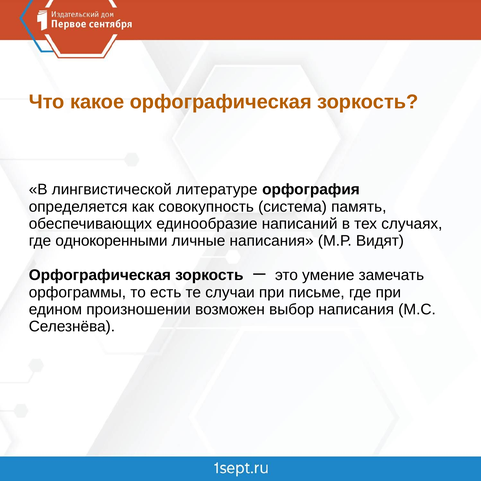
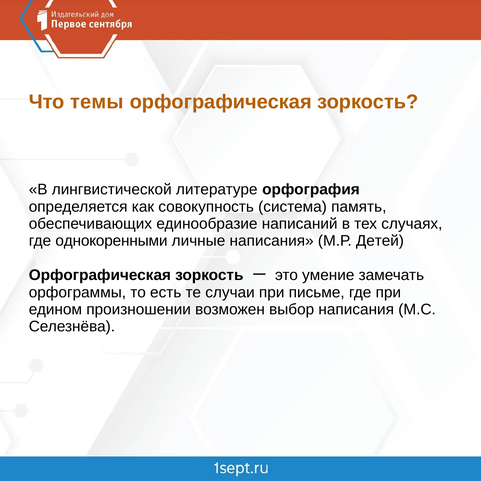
какое: какое -> темы (97, 102)
Видят: Видят -> Детей (380, 241)
